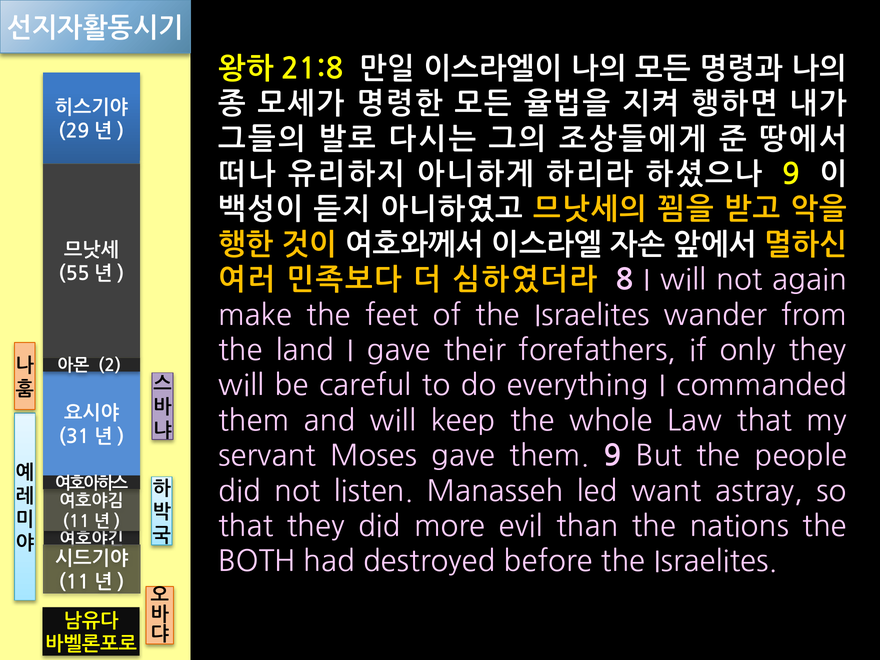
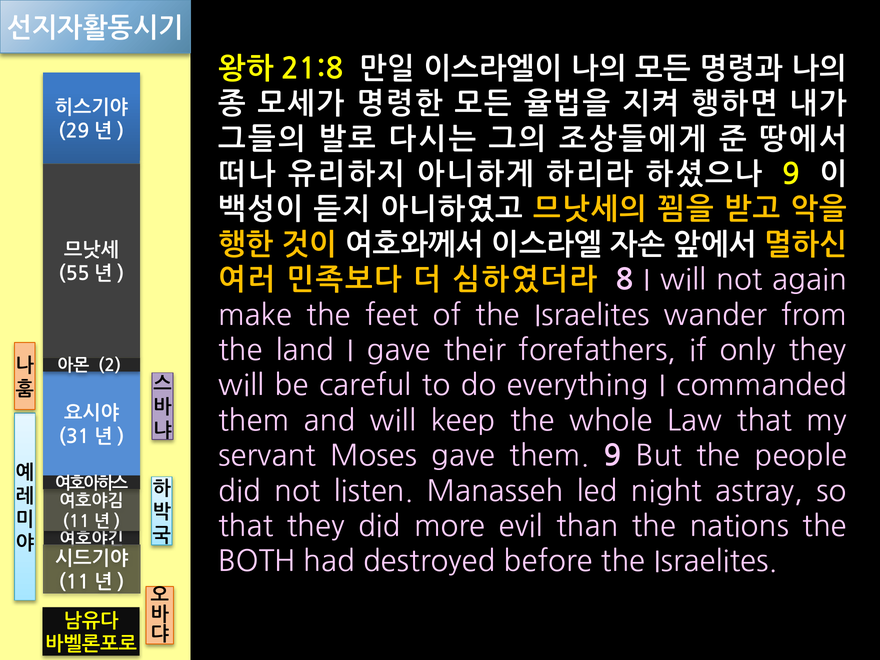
want: want -> night (666, 491)
